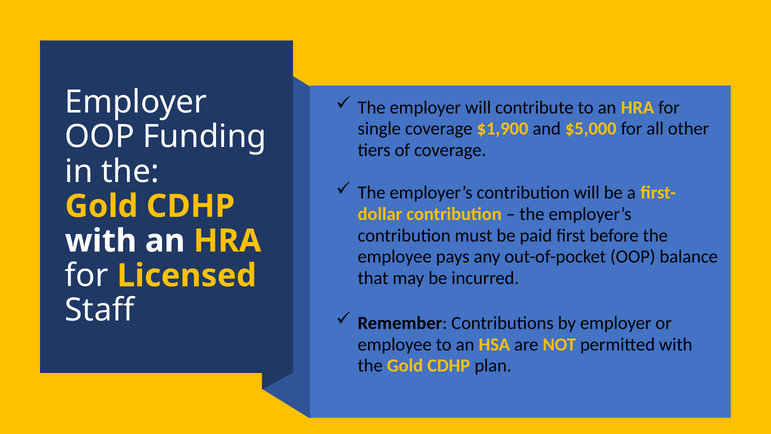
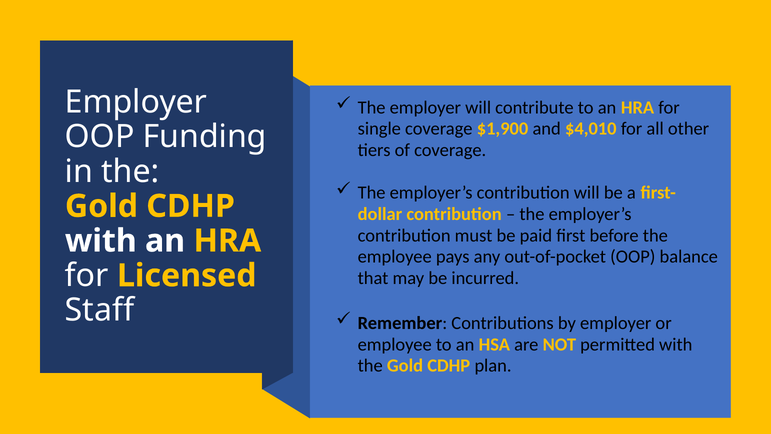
$5,000: $5,000 -> $4,010 (591, 129)
